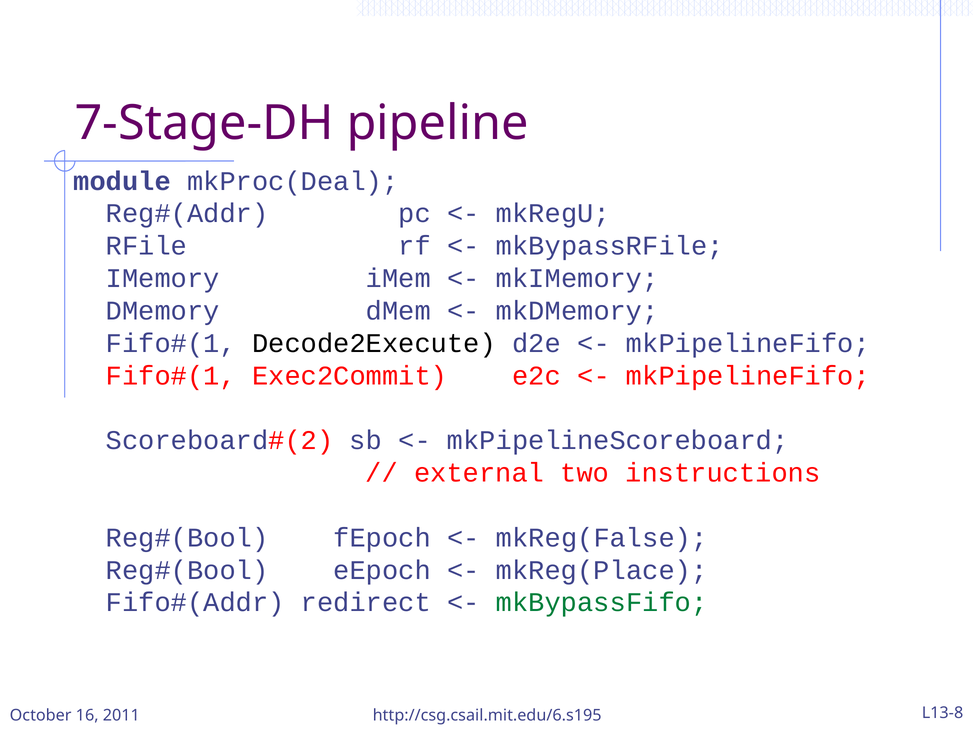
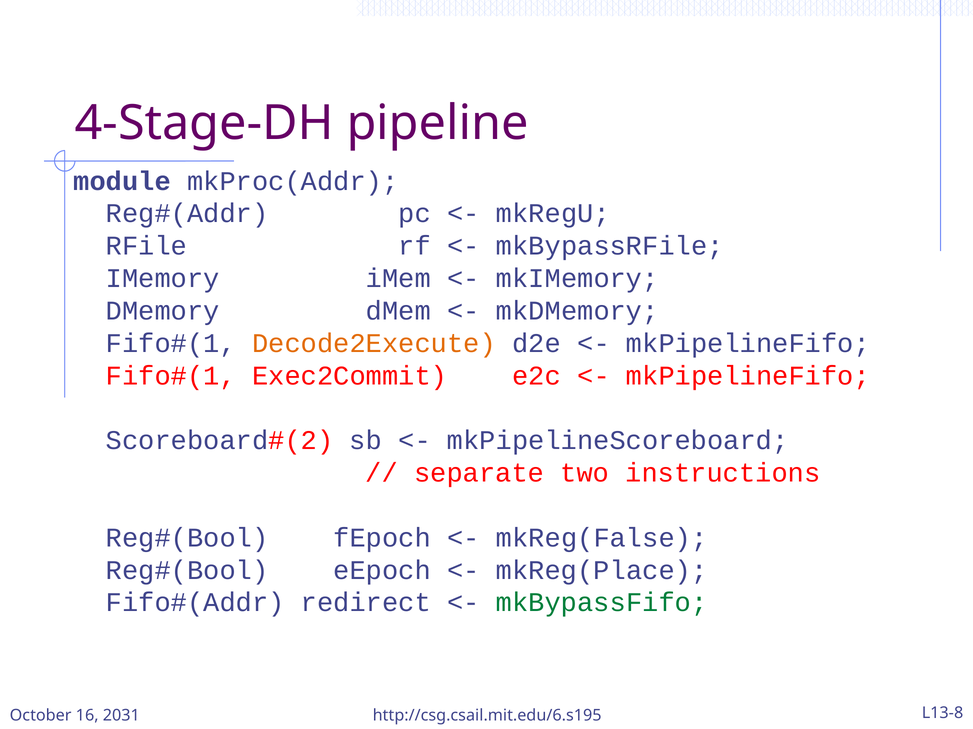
7-Stage-DH: 7-Stage-DH -> 4-Stage-DH (204, 123)
mkProc(Deal: mkProc(Deal -> mkProc(Addr (293, 181)
Decode2Execute colour: black -> orange (374, 344)
external: external -> separate (479, 473)
2011: 2011 -> 2031 (121, 716)
